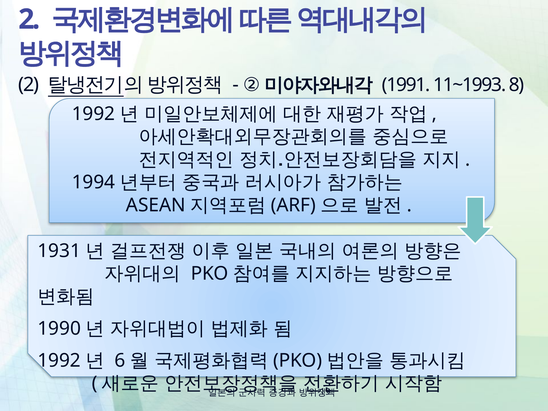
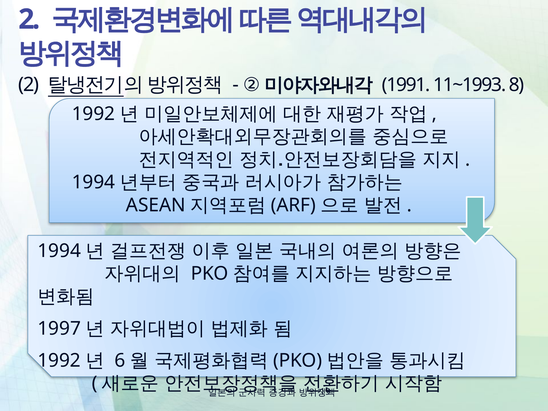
1931: 1931 -> 1994 (59, 251)
1990: 1990 -> 1997 (59, 329)
